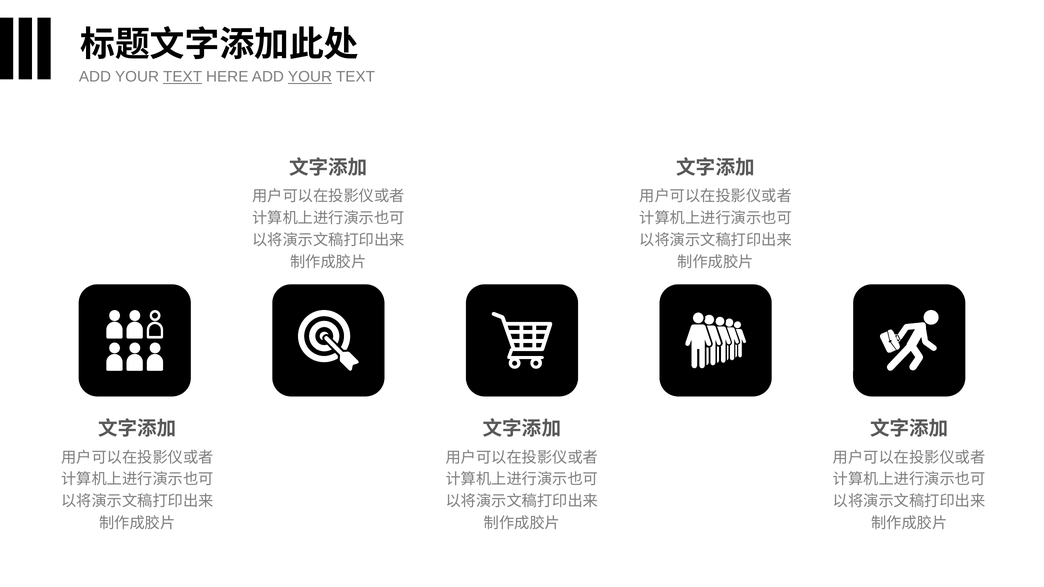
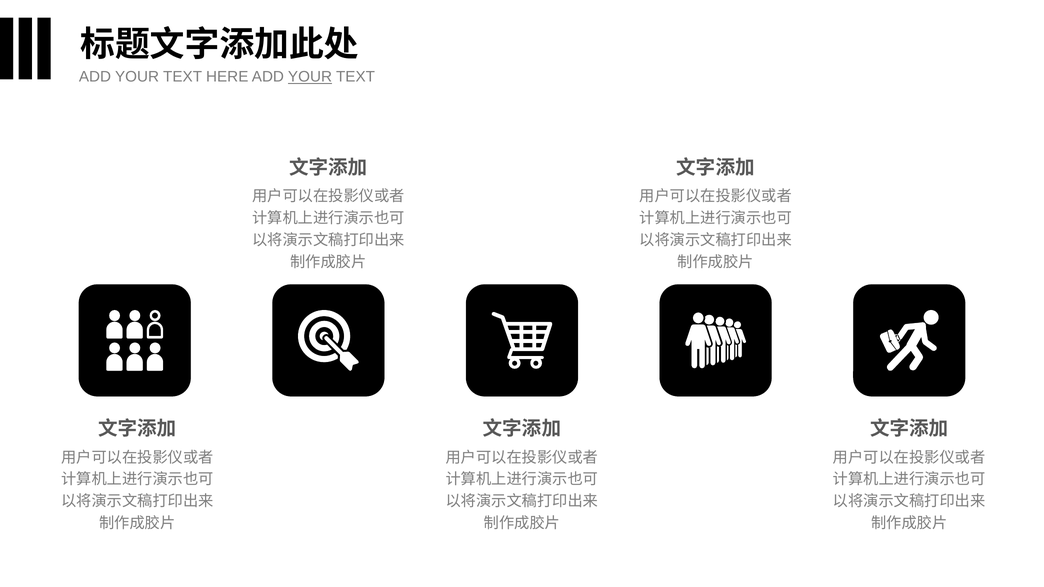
TEXT underline: present -> none (183, 77)
